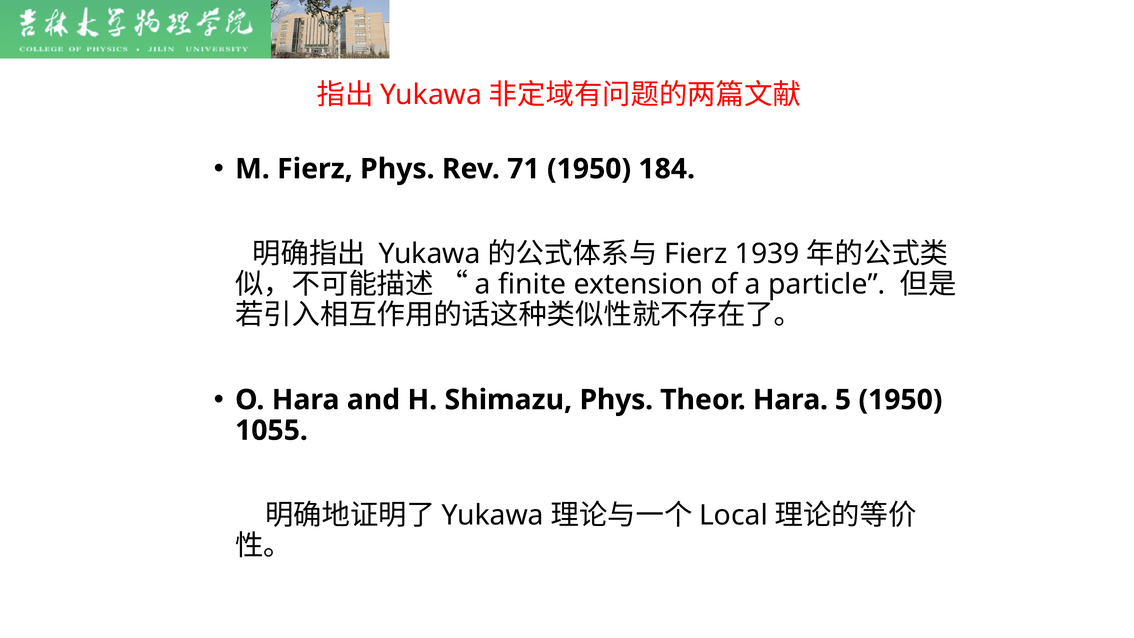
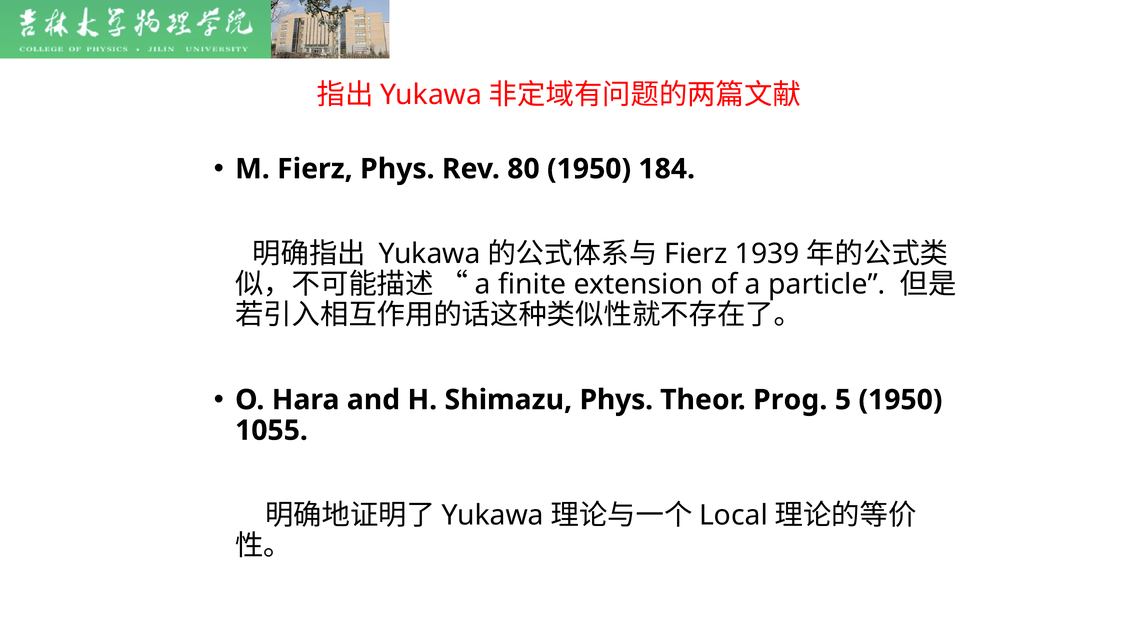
71: 71 -> 80 (523, 169)
Theor Hara: Hara -> Prog (790, 400)
